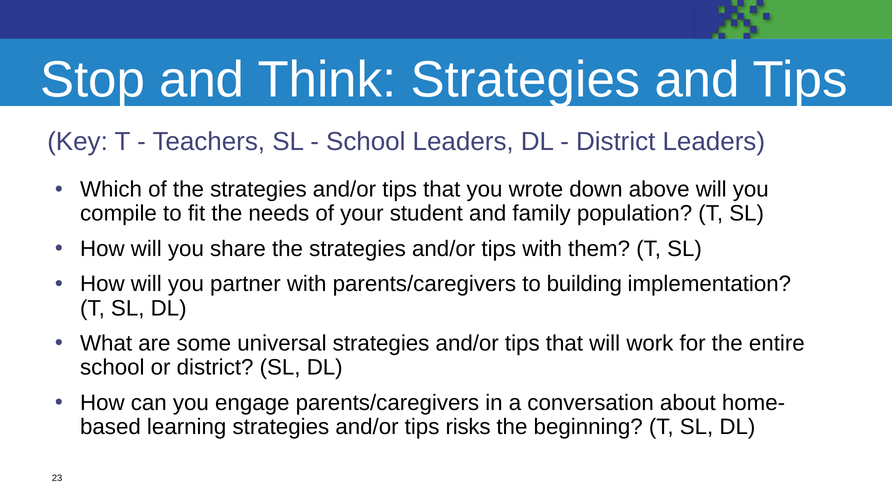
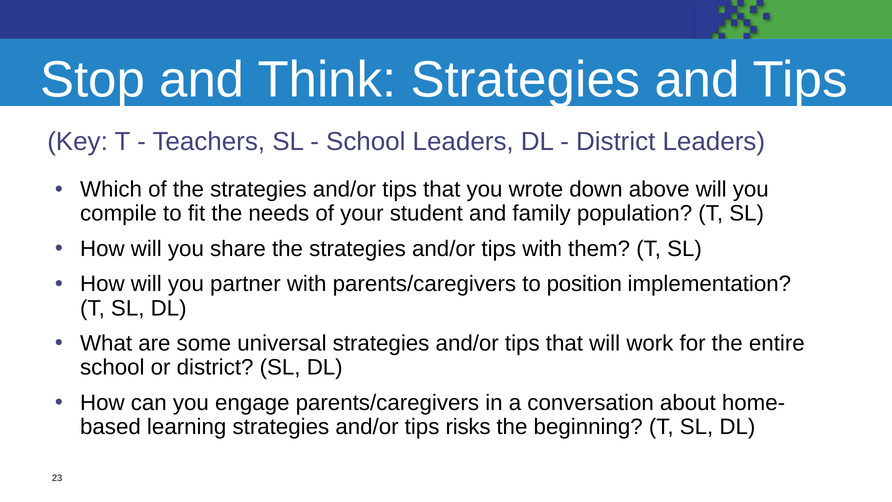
building: building -> position (584, 284)
